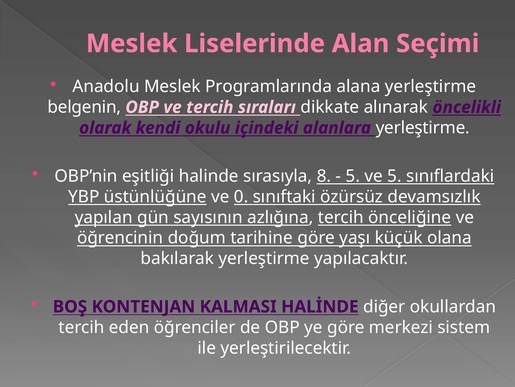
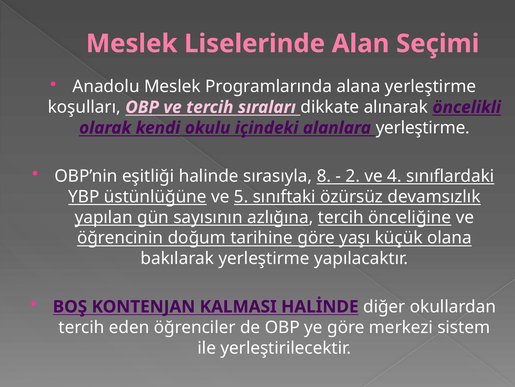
belgenin: belgenin -> koşulları (84, 107)
5: 5 -> 2 (353, 176)
ve 5: 5 -> 4 (394, 176)
0: 0 -> 5 (241, 196)
